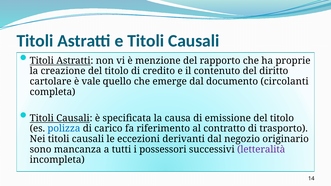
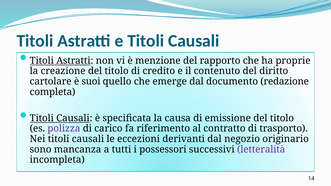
vale: vale -> suoi (91, 81)
circolanti: circolanti -> redazione (285, 81)
polizza colour: blue -> purple (64, 129)
